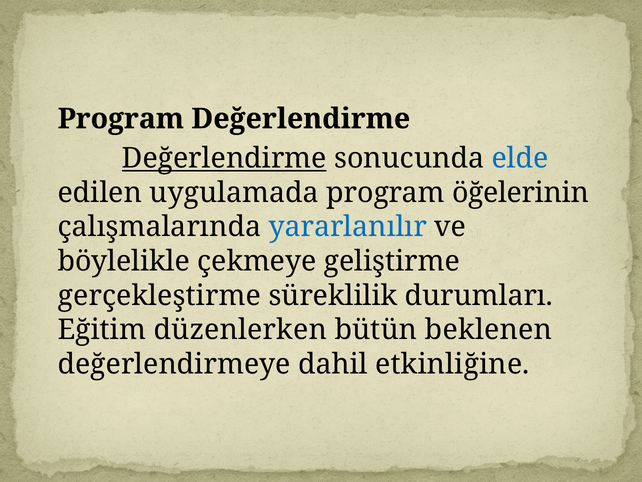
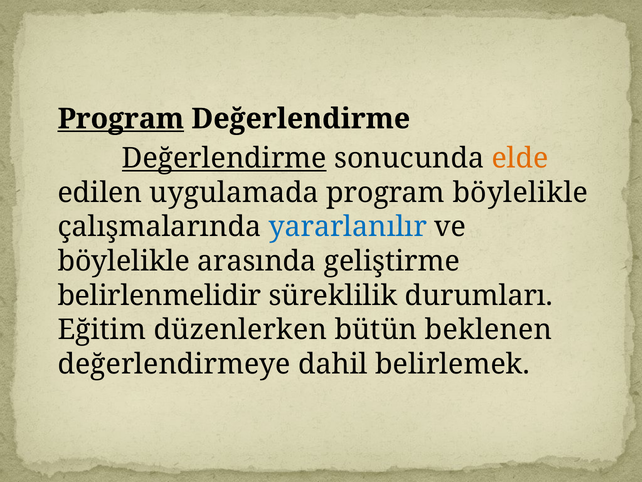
Program underline: none -> present (121, 119)
elde colour: blue -> orange (520, 158)
program öğelerinin: öğelerinin -> böylelikle (520, 193)
çekmeye: çekmeye -> arasında (257, 261)
gerçekleştirme: gerçekleştirme -> belirlenmelidir (160, 295)
etkinliğine: etkinliğine -> belirlemek (452, 364)
